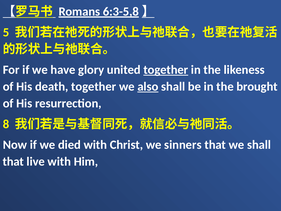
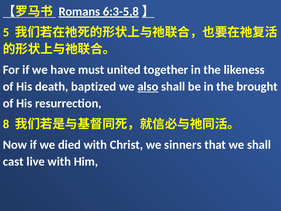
glory: glory -> must (91, 70)
together underline: present -> none (166, 70)
death together: together -> baptized (94, 87)
that: that -> cast (13, 161)
